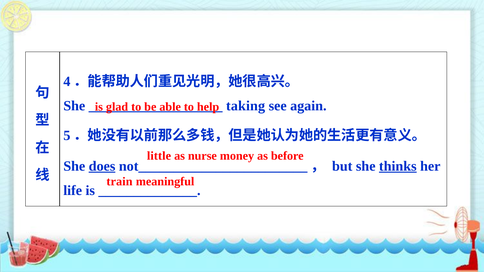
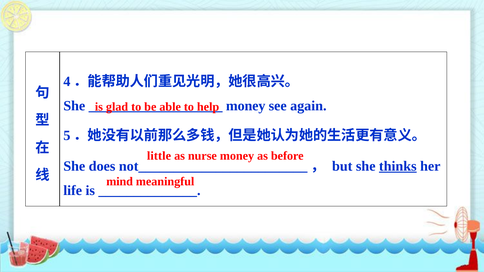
taking: taking -> money (246, 106)
does underline: present -> none (102, 166)
train: train -> mind (120, 182)
